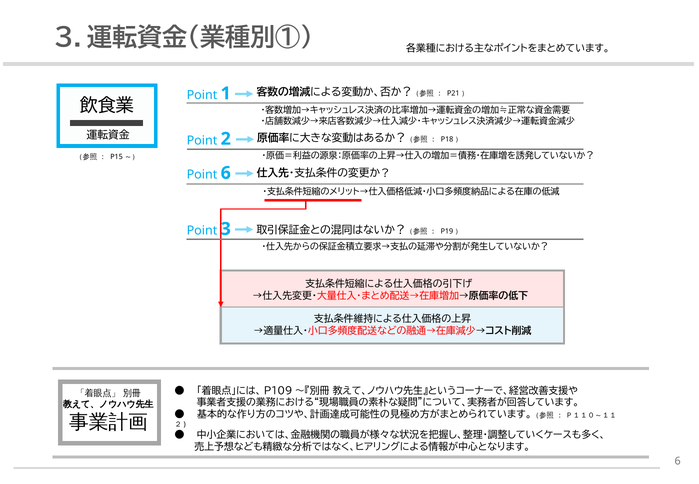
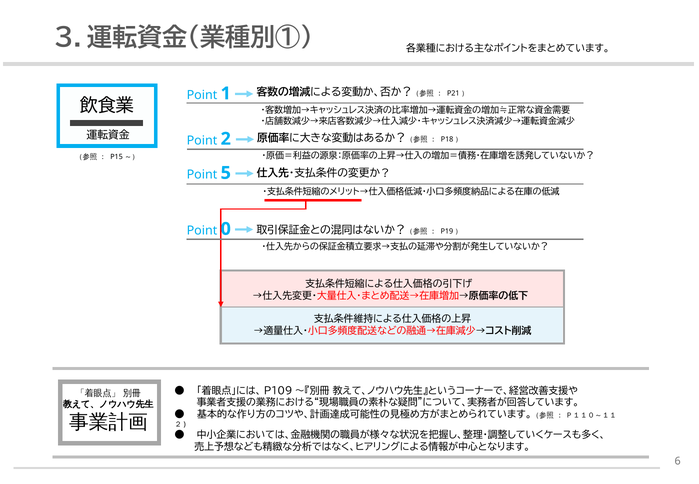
Point 6: 6 -> 5 (226, 173)
3: 3 -> 0 (226, 229)
